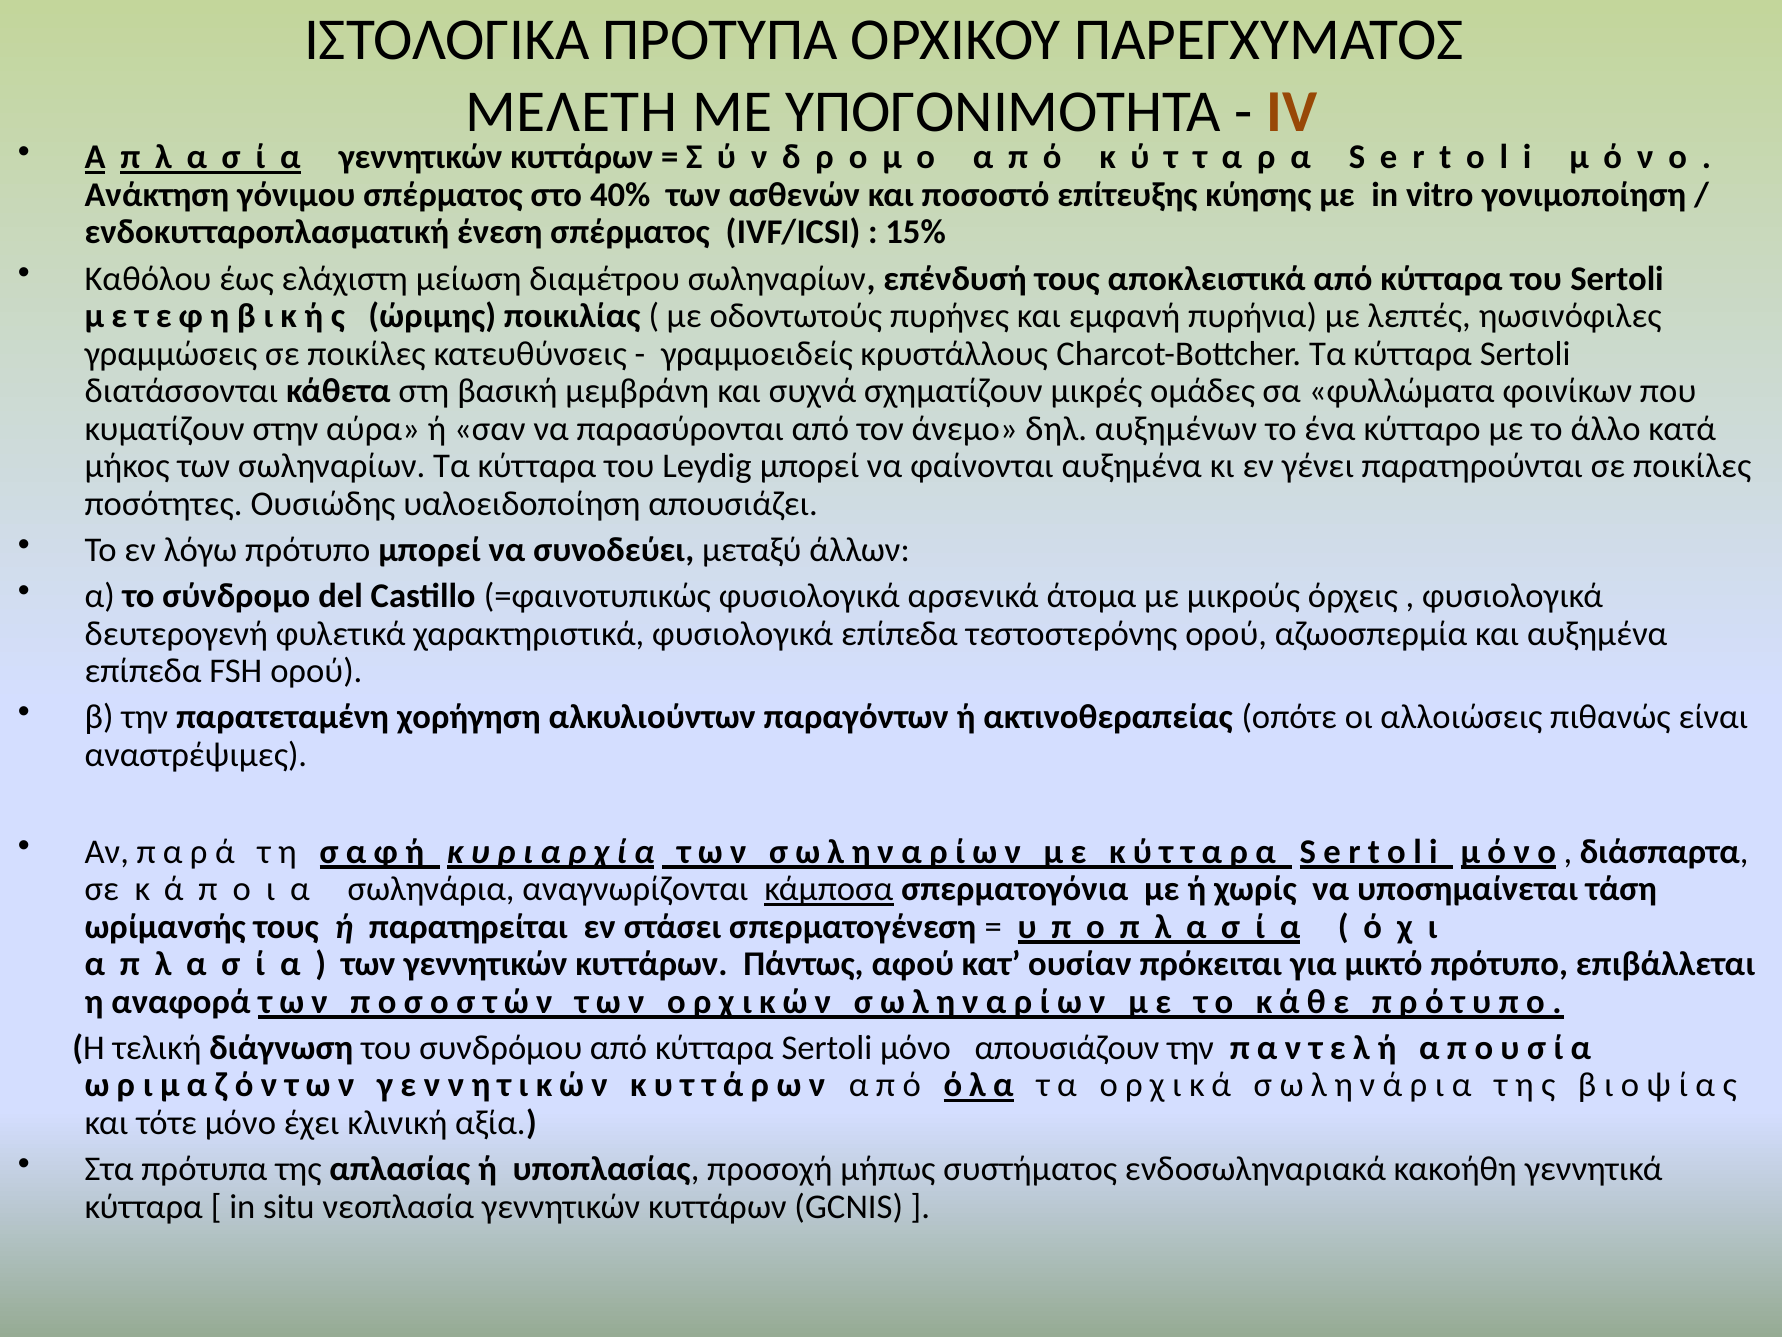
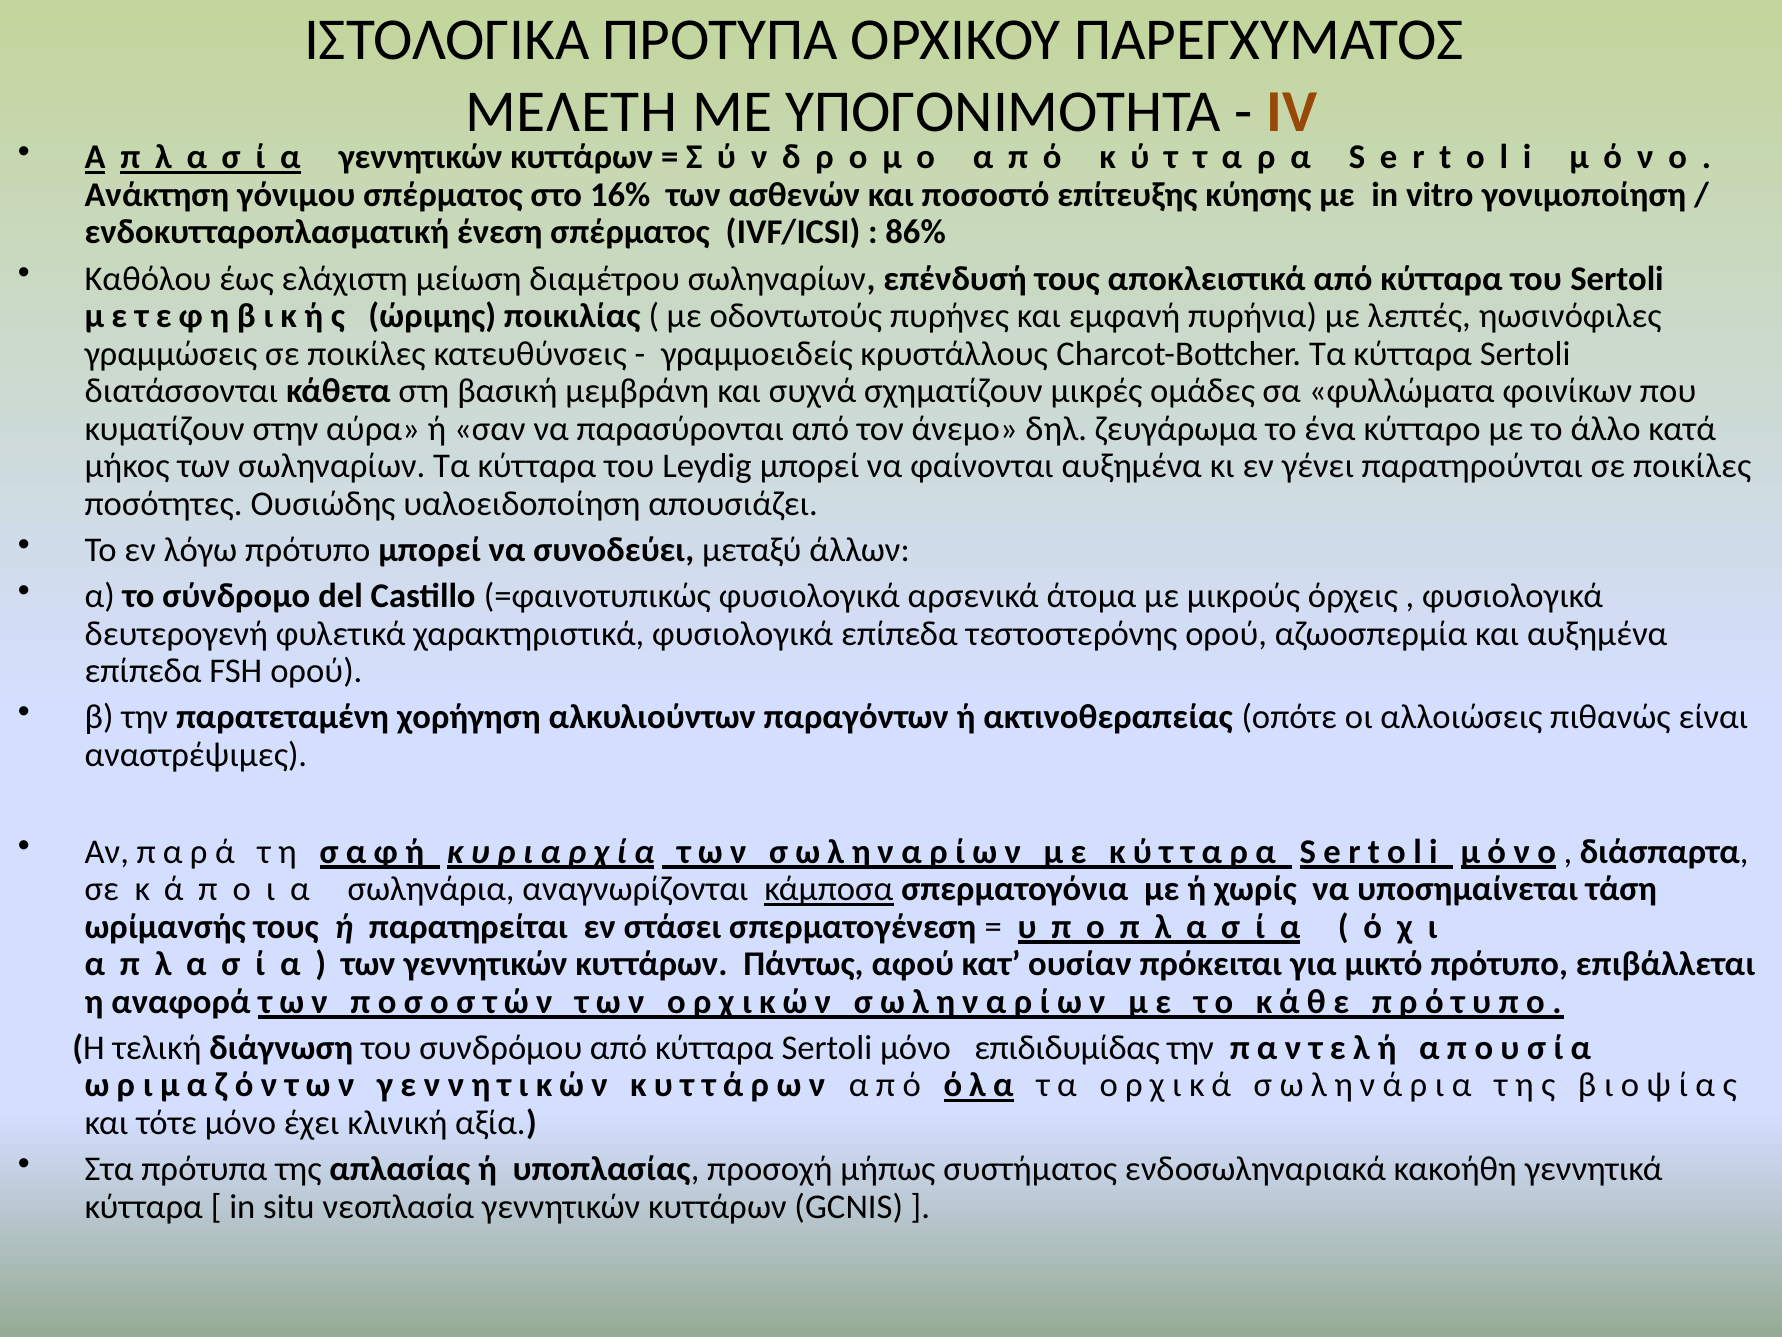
40%: 40% -> 16% (620, 195)
15%: 15% -> 86% (916, 232)
αυξημένων: αυξημένων -> ζευγάρωμα (1176, 429)
απουσιάζουν: απουσιάζουν -> επιδιδυμίδας (1067, 1048)
